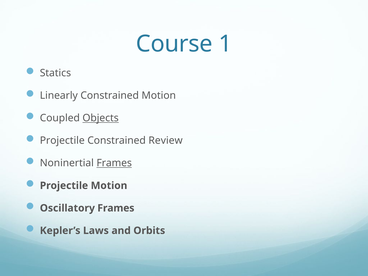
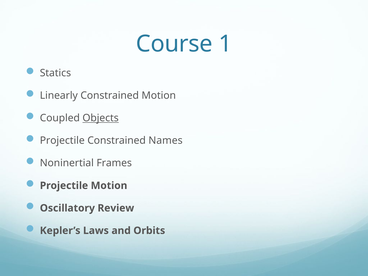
Review: Review -> Names (166, 141)
Frames underline: present -> none (114, 163)
Oscillatory Frames: Frames -> Review (116, 208)
